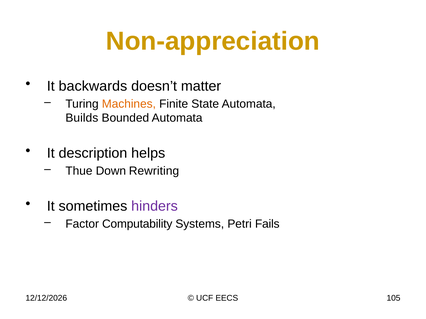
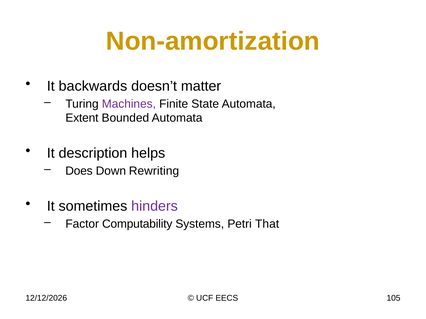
Non-appreciation: Non-appreciation -> Non-amortization (213, 41)
Machines colour: orange -> purple (129, 104)
Builds: Builds -> Extent (82, 118)
Thue: Thue -> Does (79, 171)
Fails: Fails -> That (267, 224)
